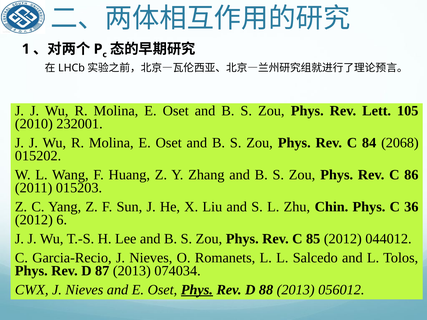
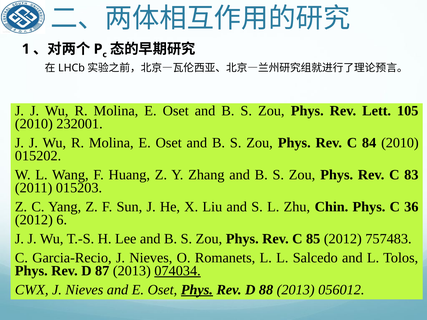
84 2068: 2068 -> 2010 (400, 143)
86: 86 -> 83 (411, 175)
044012: 044012 -> 757483 (388, 239)
074034 underline: none -> present (178, 271)
